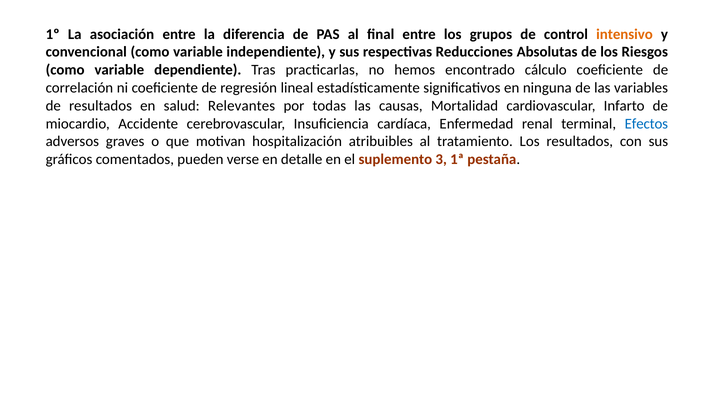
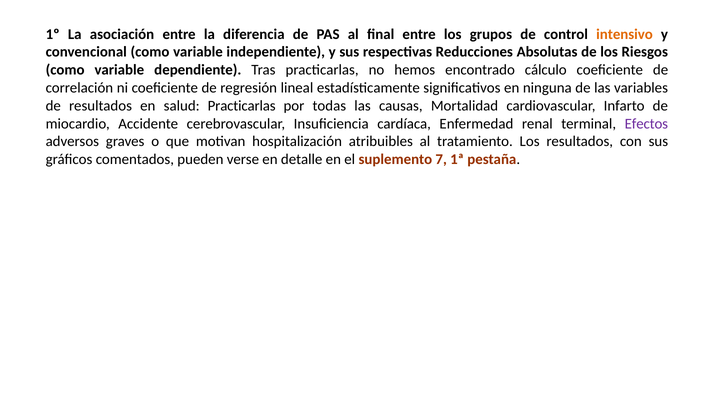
salud Relevantes: Relevantes -> Practicarlas (242, 106)
Efectos colour: blue -> purple (646, 124)
3: 3 -> 7 (441, 159)
